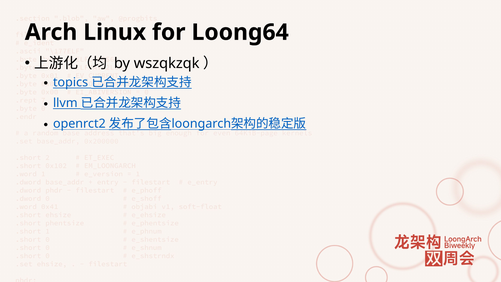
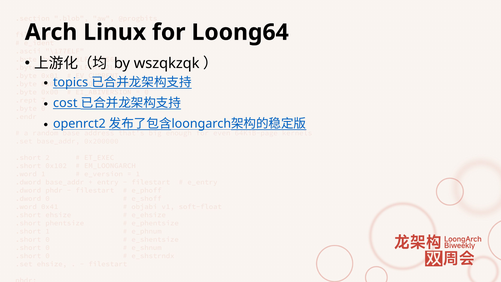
llvm: llvm -> cost (65, 103)
